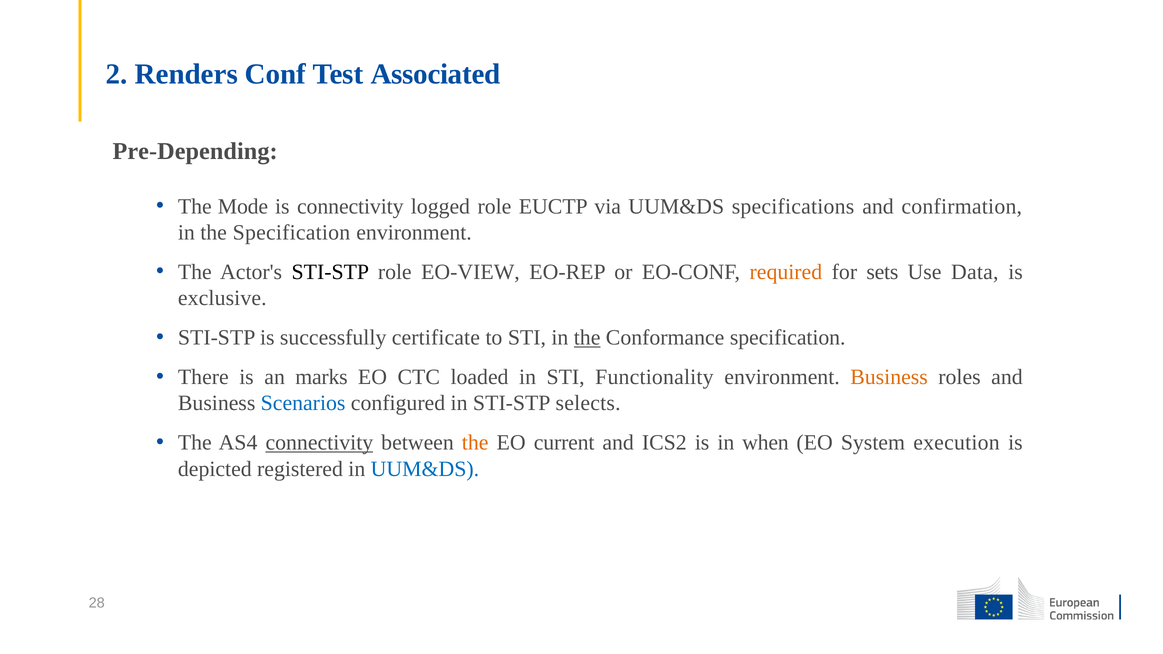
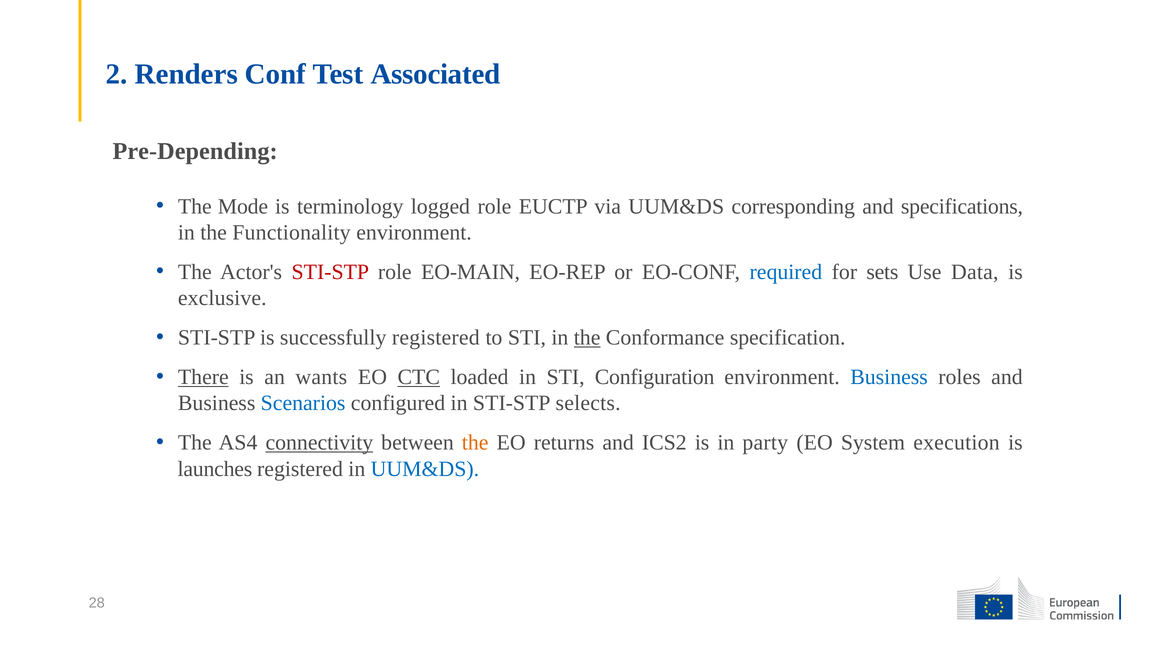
is connectivity: connectivity -> terminology (350, 206)
specifications: specifications -> corresponding (793, 206)
confirmation: confirmation -> specifications (962, 206)
the Specification: Specification -> Functionality (291, 233)
STI-STP colour: black -> red (330, 272)
EO-VIEW: EO-VIEW -> EO-MAIN (471, 272)
required colour: orange -> blue (786, 272)
successfully certificate: certificate -> registered (436, 338)
There underline: none -> present (203, 377)
marks: marks -> wants (321, 377)
CTC underline: none -> present (419, 377)
Functionality: Functionality -> Configuration (655, 377)
Business colour: orange -> blue (889, 377)
current: current -> returns (564, 443)
when: when -> party (765, 443)
depicted: depicted -> launches (215, 469)
